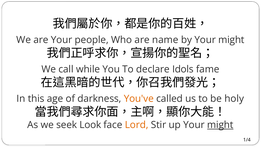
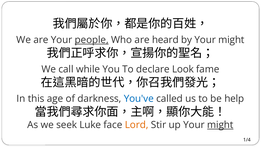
people underline: none -> present (92, 40)
name: name -> heard (165, 40)
Idols: Idols -> Look (183, 69)
You've colour: orange -> blue (139, 99)
holy: holy -> help (234, 99)
Look: Look -> Luke (90, 125)
